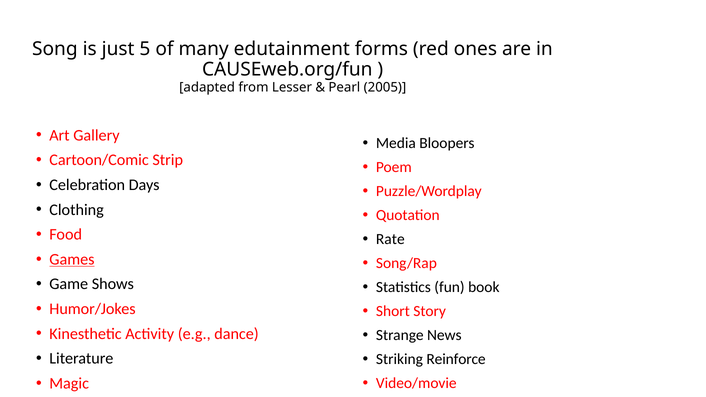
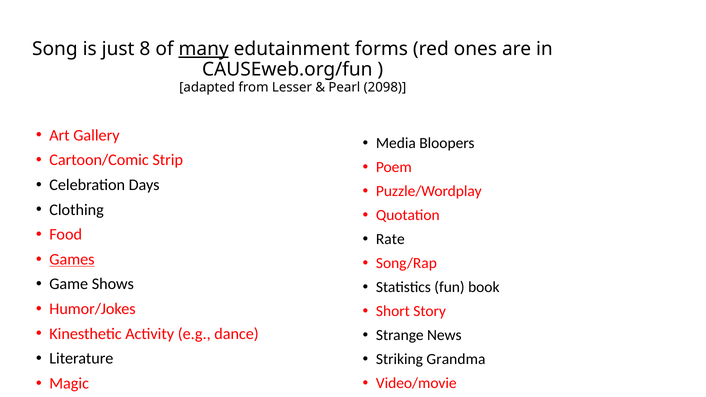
5: 5 -> 8 (145, 49)
many underline: none -> present (204, 49)
2005: 2005 -> 2098 (385, 87)
Reinforce: Reinforce -> Grandma (456, 359)
